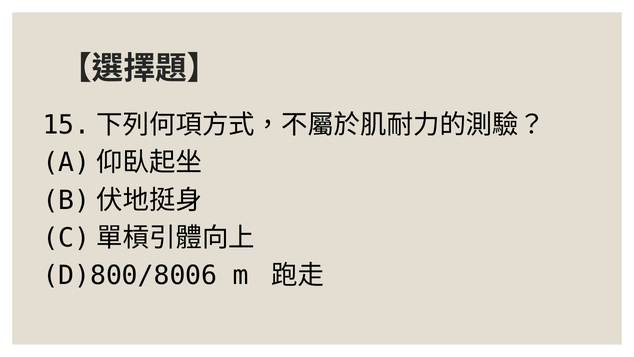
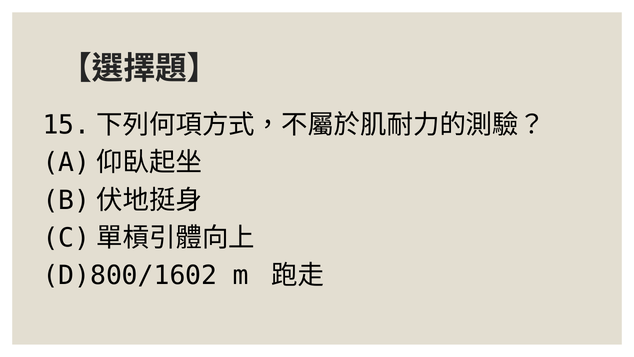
D)800/8006: D)800/8006 -> D)800/1602 (130, 275)
